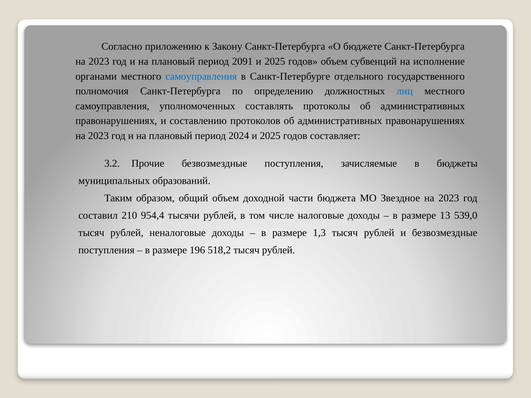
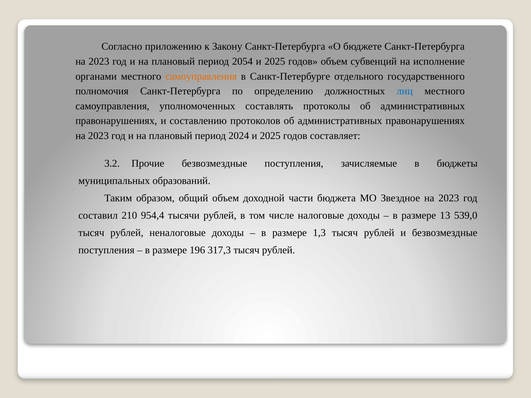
2091: 2091 -> 2054 (242, 61)
самоуправления colour: blue -> orange (201, 76)
518,2: 518,2 -> 317,3 (219, 250)
